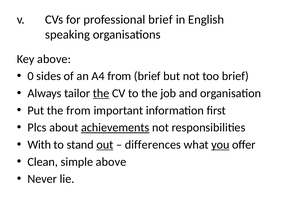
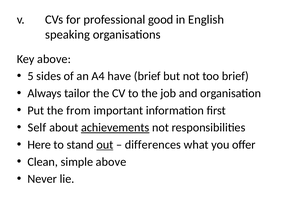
professional brief: brief -> good (161, 19)
0: 0 -> 5 (31, 76)
A4 from: from -> have (119, 76)
the underline: present -> none (101, 93)
Plcs: Plcs -> Self (37, 127)
With: With -> Here (39, 144)
you underline: present -> none (220, 144)
